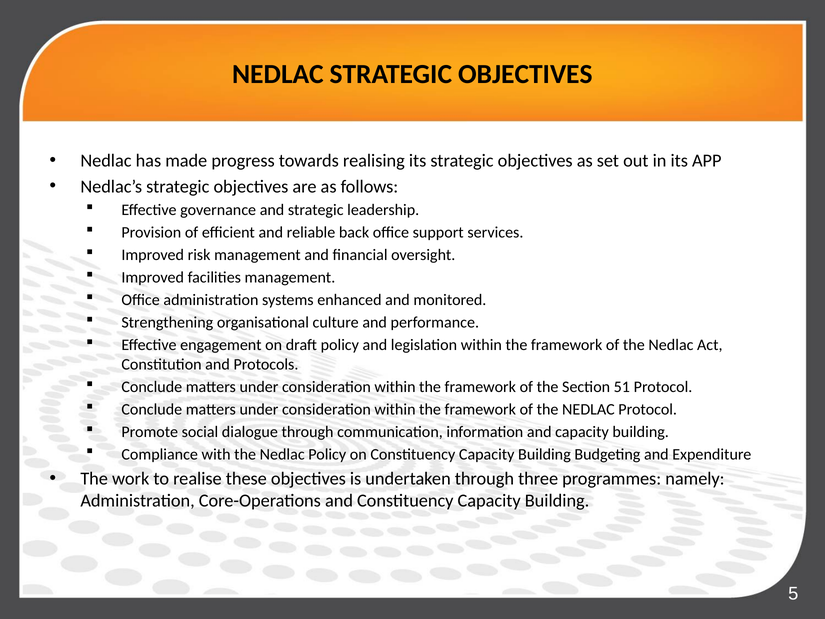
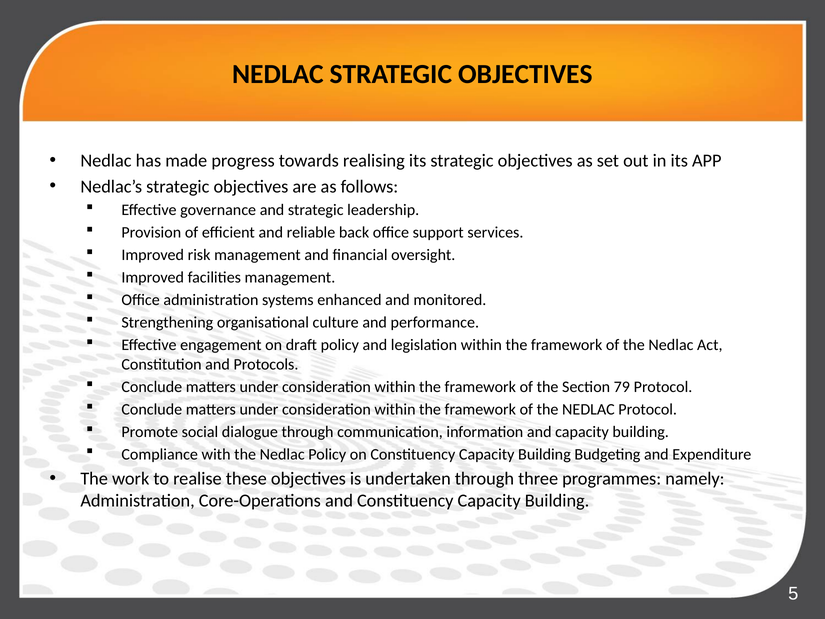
51: 51 -> 79 (622, 387)
